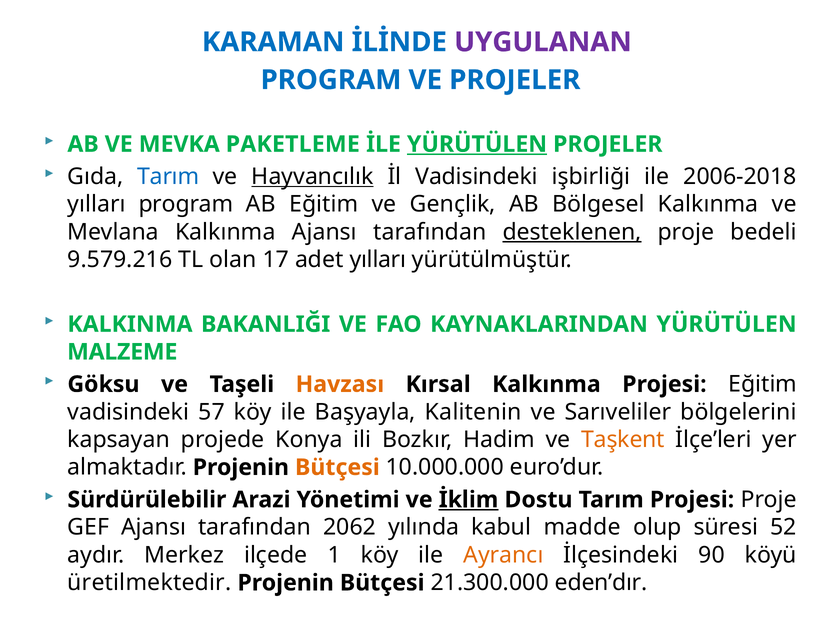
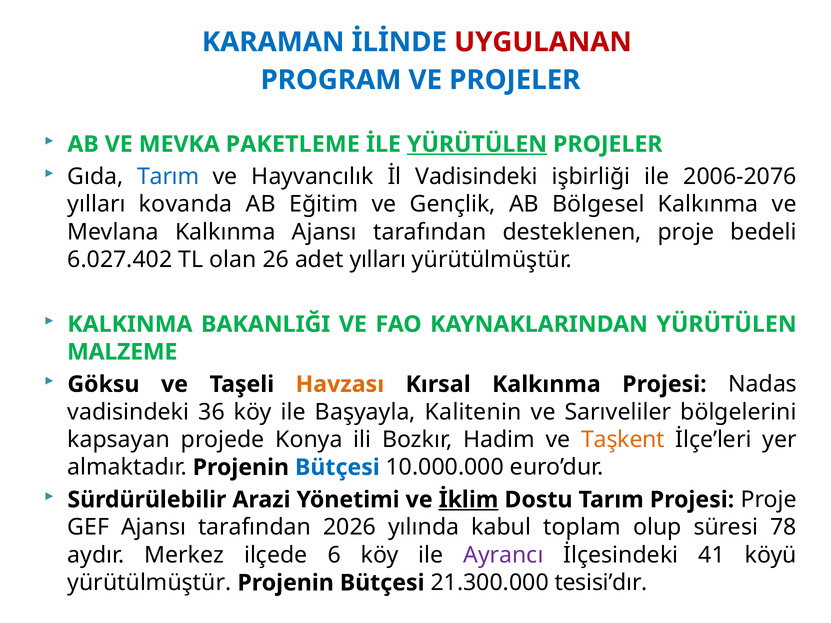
UYGULANAN colour: purple -> red (543, 42)
Hayvancılık underline: present -> none (313, 177)
2006-2018: 2006-2018 -> 2006-2076 (740, 177)
yılları program: program -> kovanda (186, 204)
desteklenen underline: present -> none (572, 232)
9.579.216: 9.579.216 -> 6.027.402 (120, 260)
17: 17 -> 26 (276, 260)
Projesi Eğitim: Eğitim -> Nadas (763, 384)
57: 57 -> 36 (212, 412)
Bütçesi colour: orange -> blue (337, 468)
2062: 2062 -> 2026 (350, 528)
madde: madde -> toplam (582, 528)
52: 52 -> 78 (783, 528)
1: 1 -> 6 (334, 555)
Ayrancı colour: orange -> purple (503, 555)
90: 90 -> 41 (712, 555)
üretilmektedir: üretilmektedir -> yürütülmüştür (149, 583)
eden’dır: eden’dır -> tesisi’dır (601, 583)
